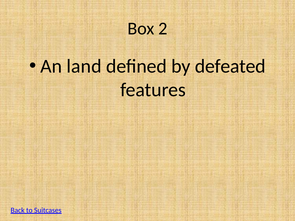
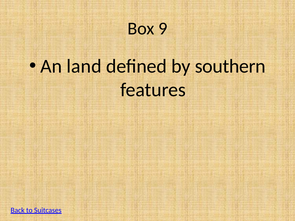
2: 2 -> 9 (163, 29)
defeated: defeated -> southern (230, 66)
